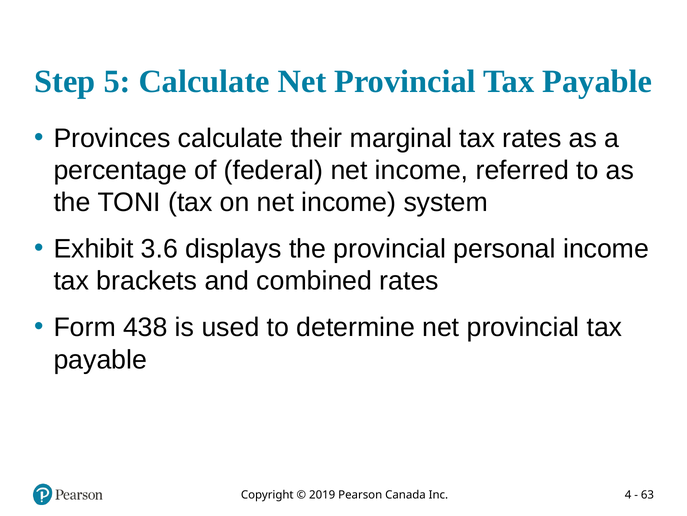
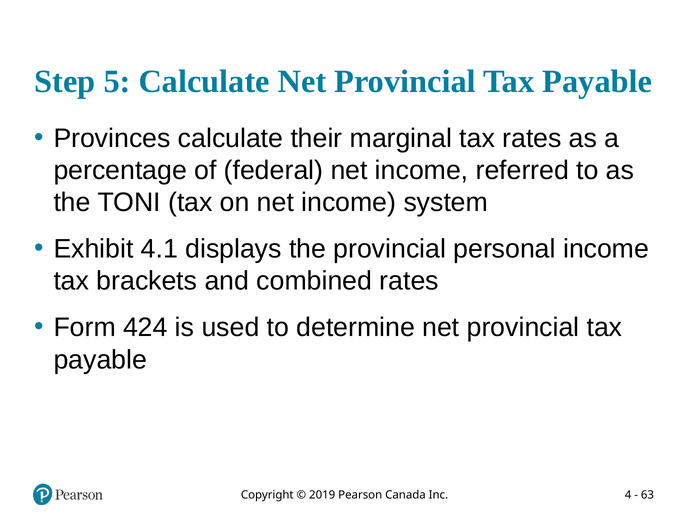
3.6: 3.6 -> 4.1 (159, 249)
438: 438 -> 424 (145, 327)
